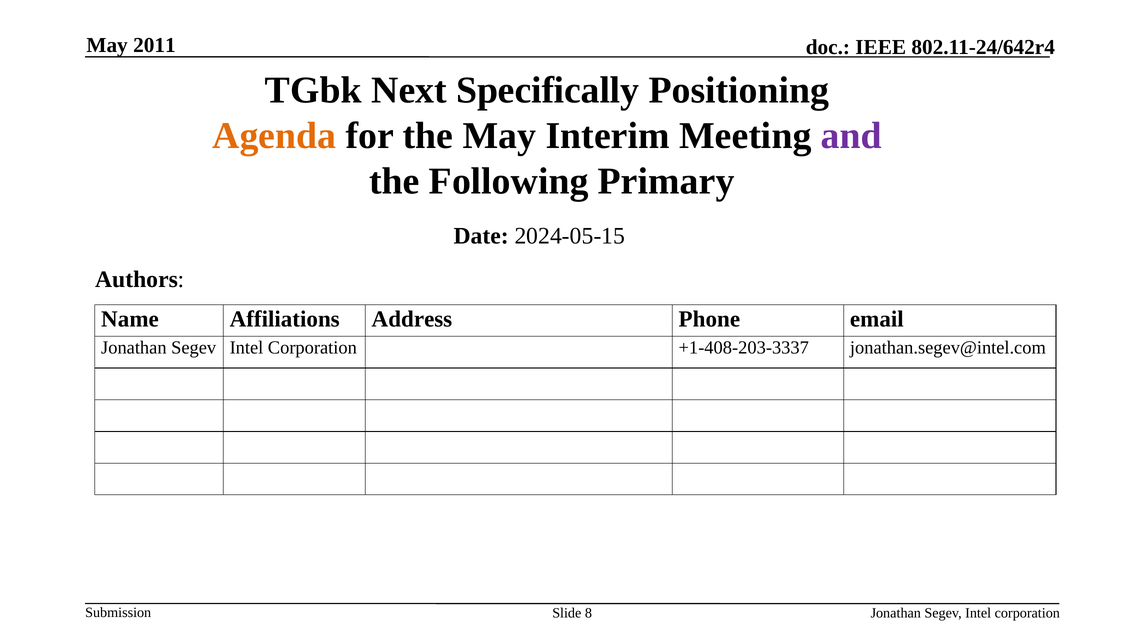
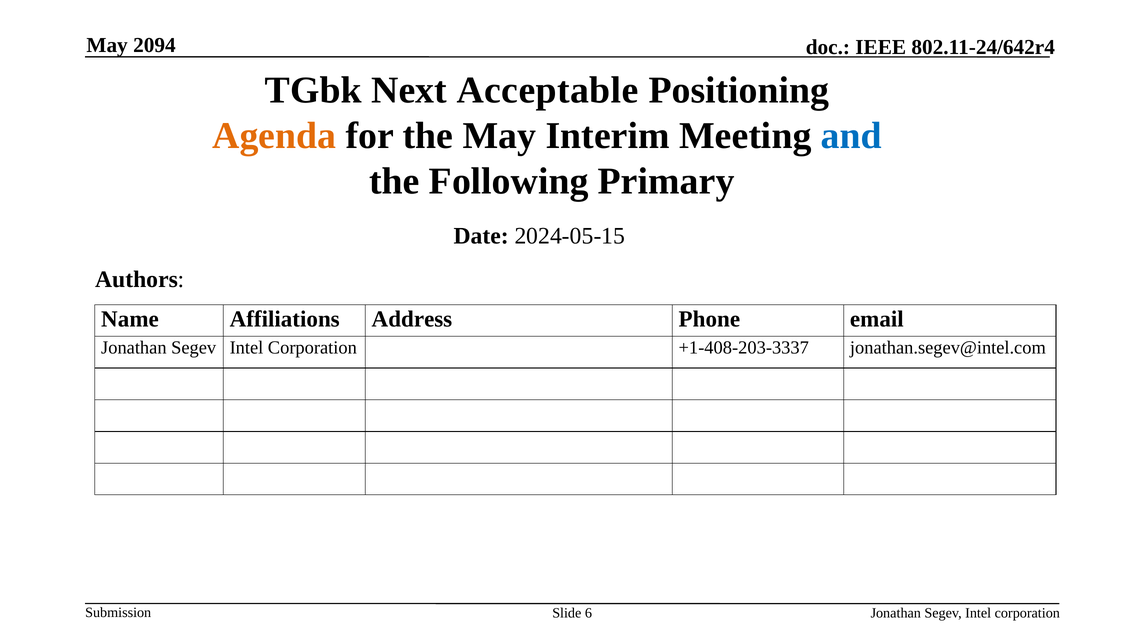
2011: 2011 -> 2094 (154, 45)
Specifically: Specifically -> Acceptable (547, 90)
and colour: purple -> blue (851, 136)
8: 8 -> 6 (588, 612)
